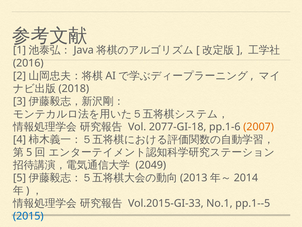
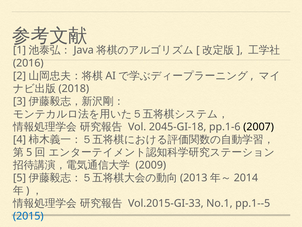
2077-GI-18: 2077-GI-18 -> 2045-GI-18 (178, 127)
2007 colour: orange -> black (259, 127)
2049: 2049 -> 2009 (151, 165)
